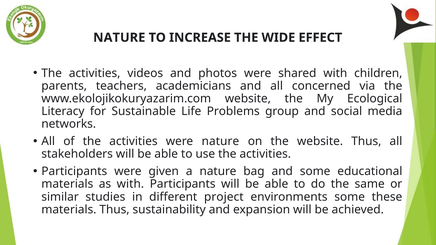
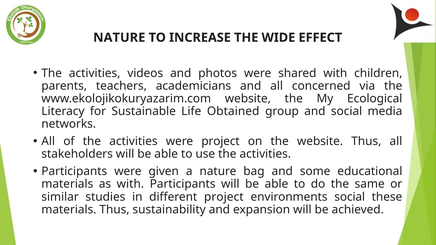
Problems: Problems -> Obtained (233, 111)
were nature: nature -> project (221, 141)
environments some: some -> social (350, 197)
